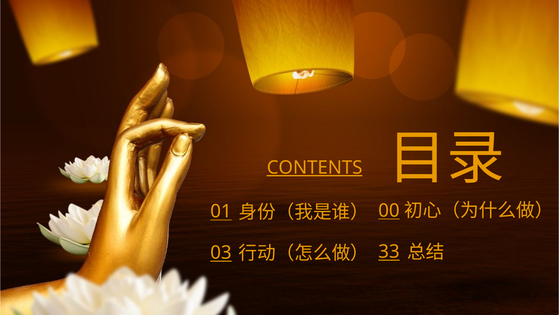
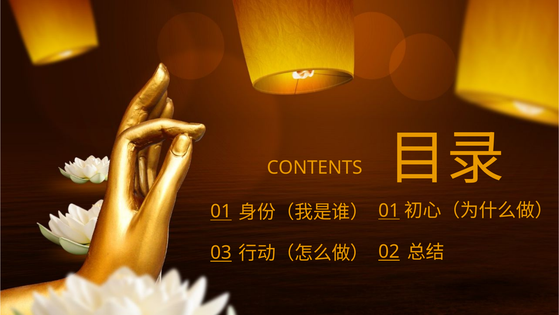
CONTENTS underline: present -> none (315, 167)
00: 00 -> 01 (389, 210)
33: 33 -> 02 (389, 251)
